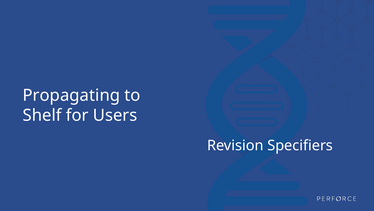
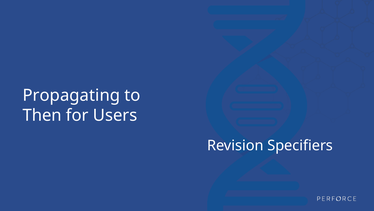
Shelf: Shelf -> Then (42, 115)
